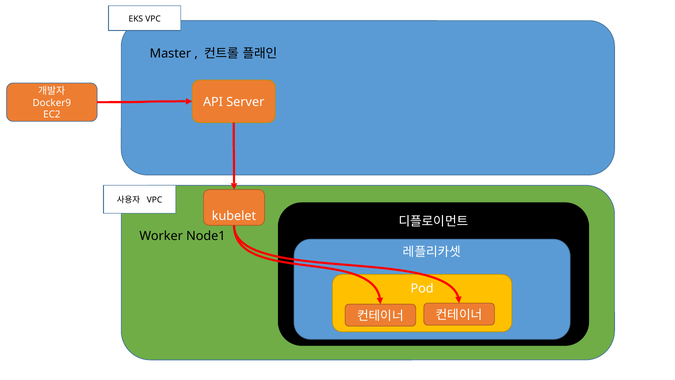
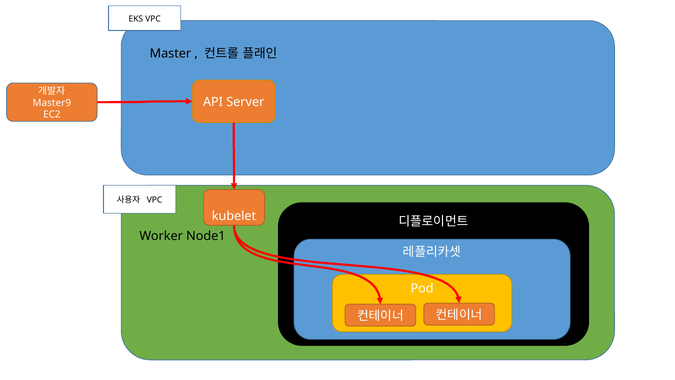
Docker9: Docker9 -> Master9 (52, 103)
